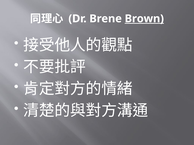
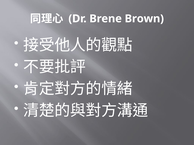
Brown underline: present -> none (144, 19)
